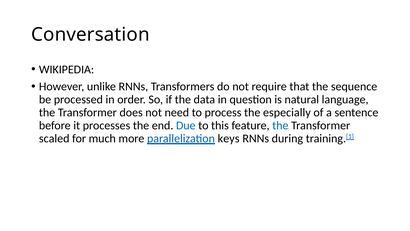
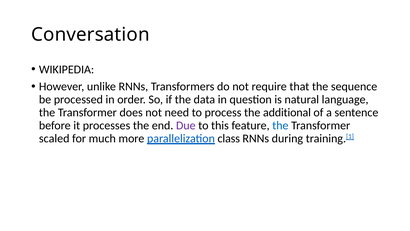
especially: especially -> additional (287, 112)
Due colour: blue -> purple (186, 125)
keys: keys -> class (229, 138)
